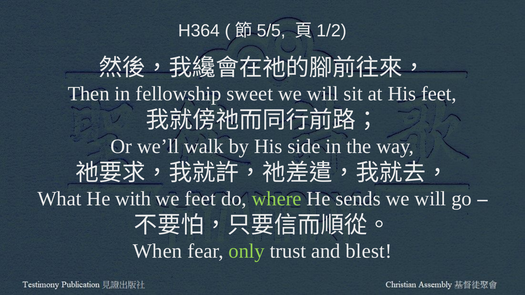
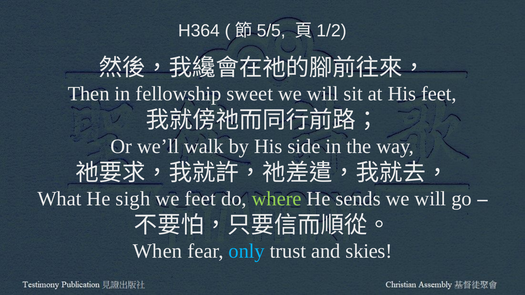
with: with -> sigh (133, 199)
only colour: light green -> light blue (247, 252)
blest: blest -> skies (369, 252)
